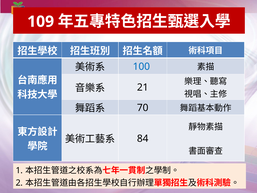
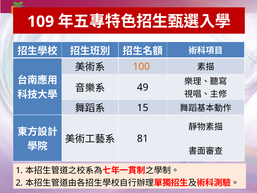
100 colour: blue -> orange (141, 66)
21: 21 -> 49 (143, 87)
70: 70 -> 15 (143, 108)
84: 84 -> 81 (143, 138)
